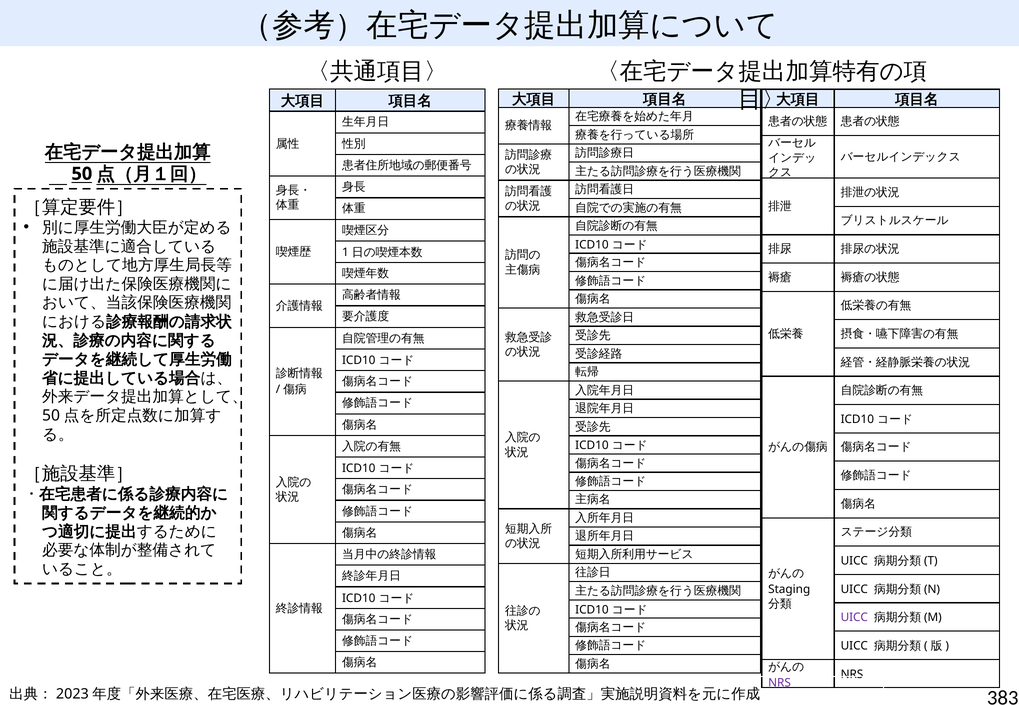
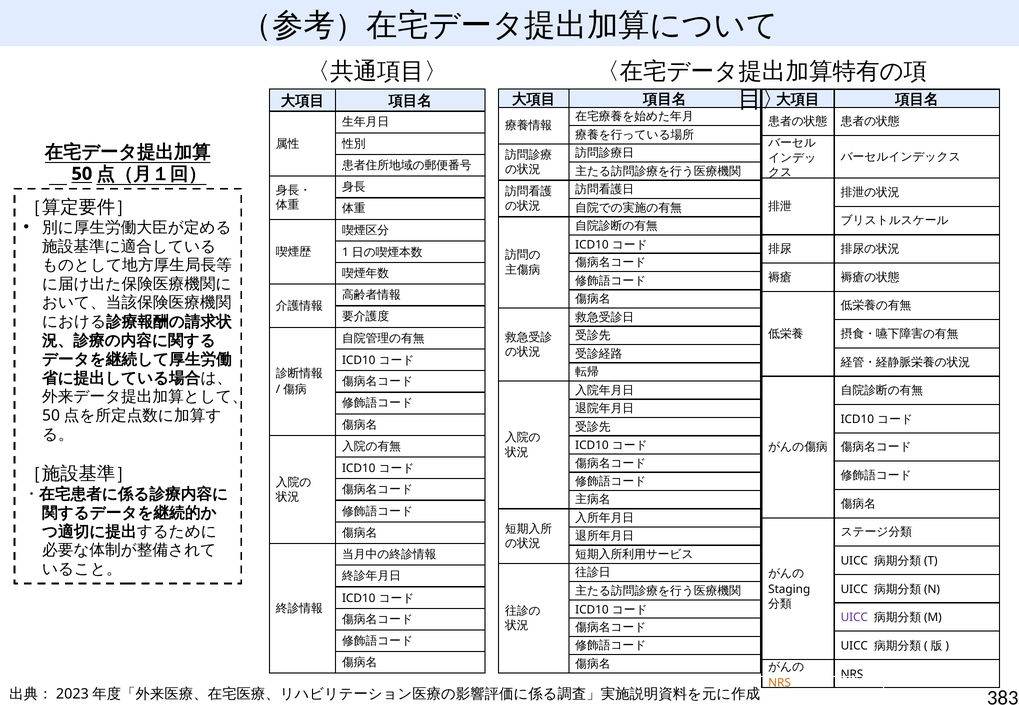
NRS colour: purple -> orange (780, 683)
